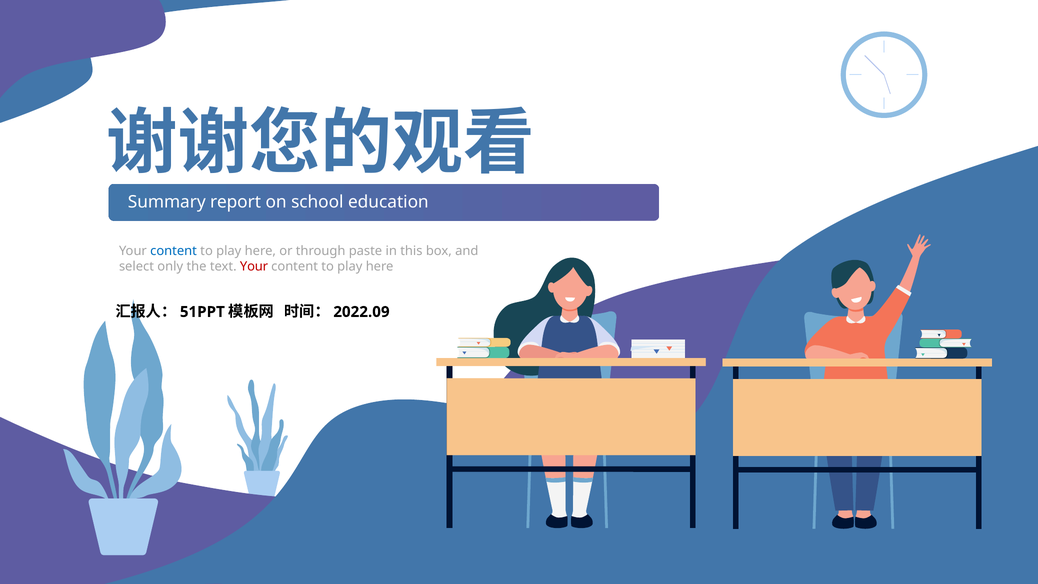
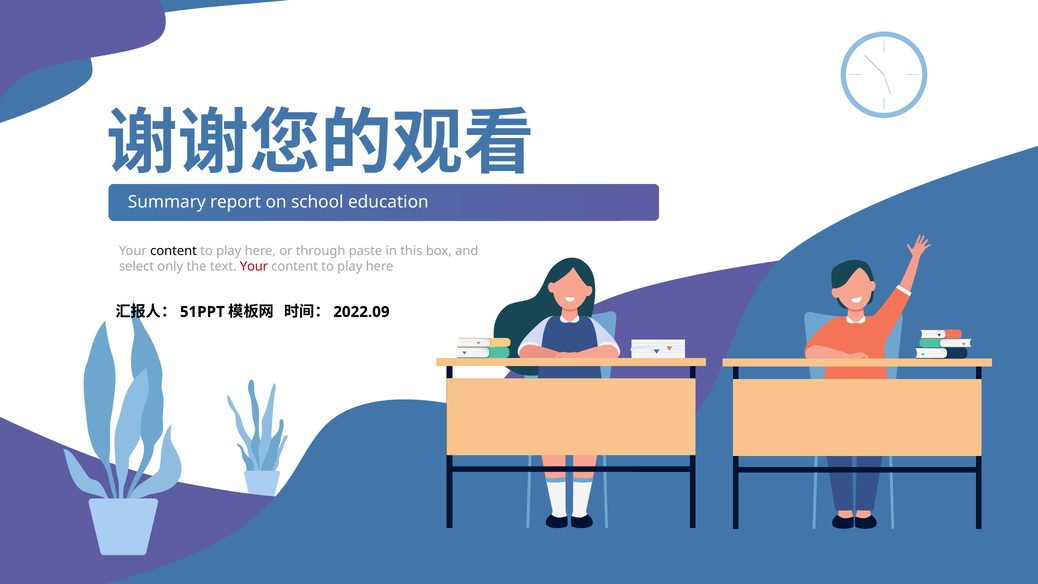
content colour: blue -> black (174, 251)
